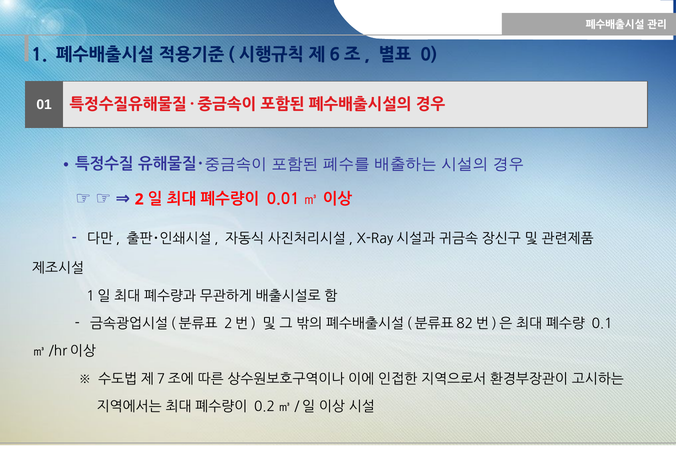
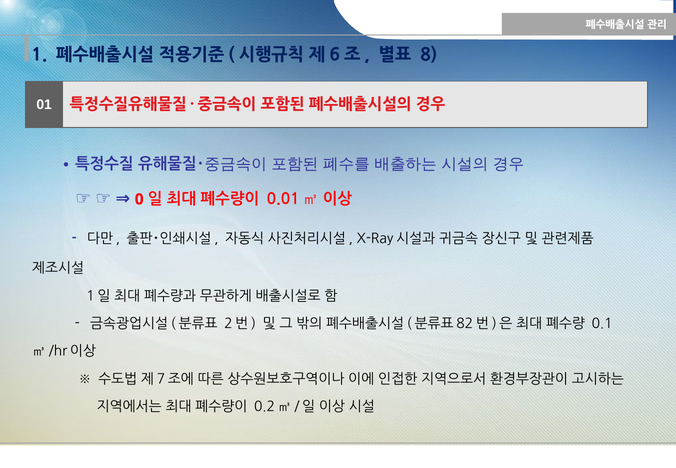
0: 0 -> 8 (429, 55)
2: 2 -> 0 (139, 199)
